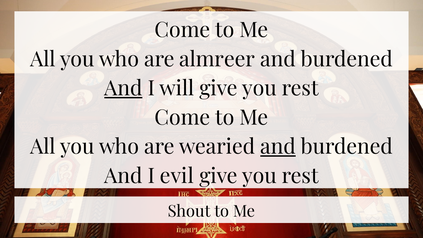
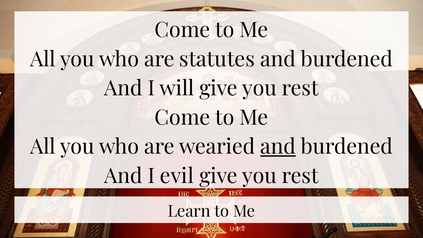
almreer: almreer -> statutes (217, 59)
And underline: present -> none (123, 89)
Shout: Shout -> Learn (189, 212)
